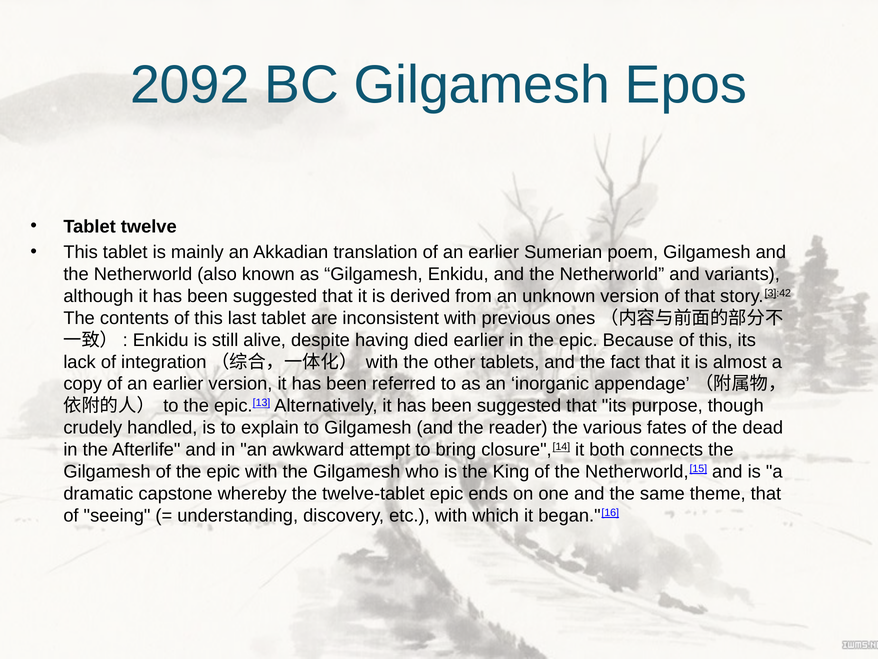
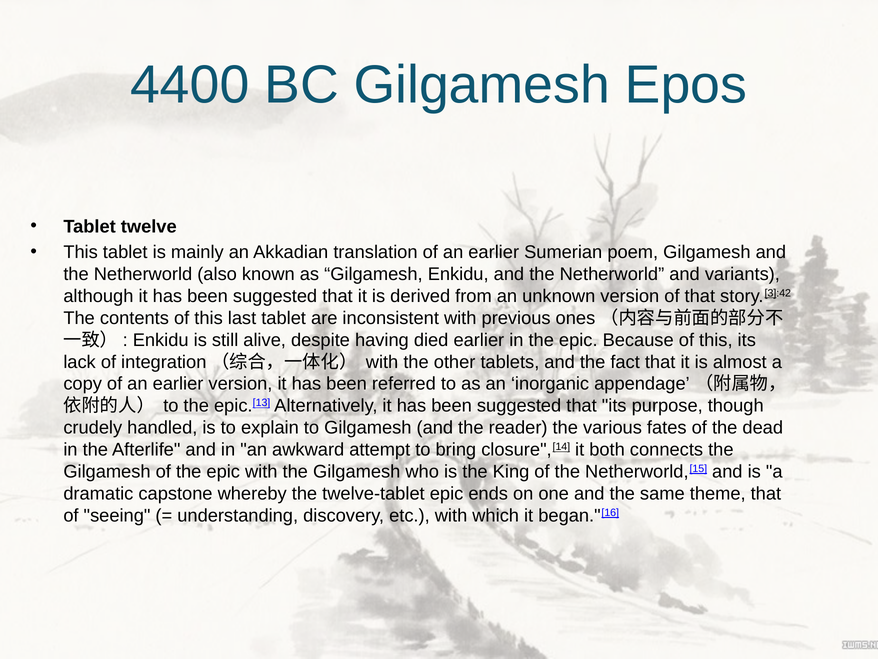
2092: 2092 -> 4400 (190, 85)
